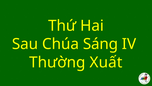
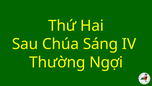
Xuất: Xuất -> Ngợi (106, 62)
